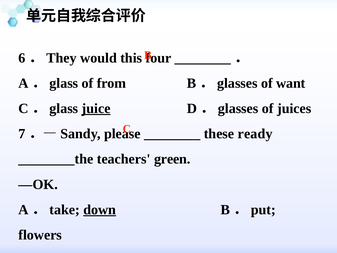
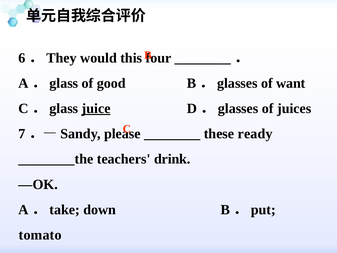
from: from -> good (111, 83)
green: green -> drink (172, 159)
down underline: present -> none (100, 209)
flowers: flowers -> tomato (40, 235)
